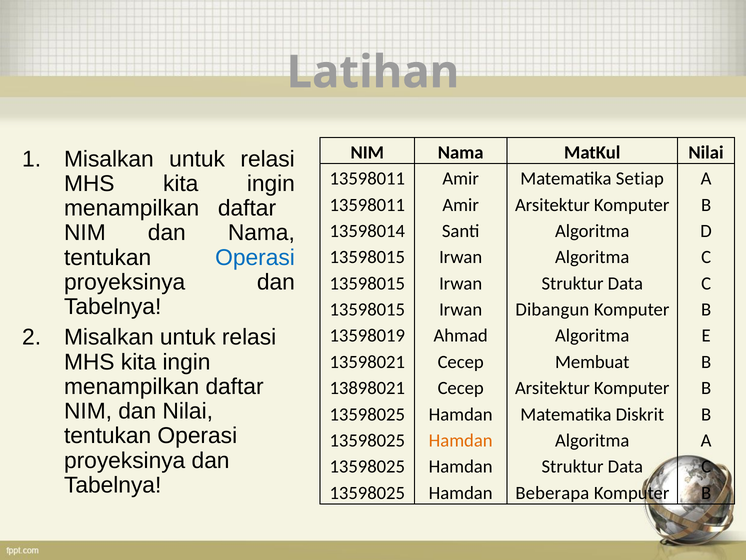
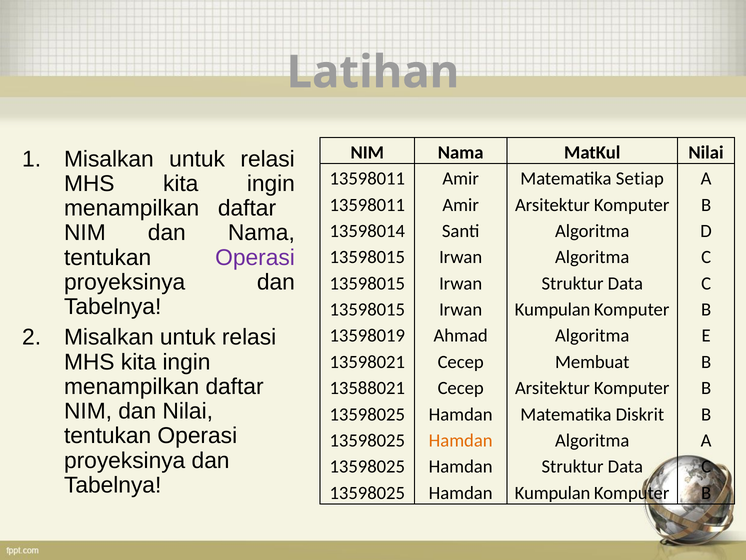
Operasi colour: blue -> purple (255, 257)
Dibangun: Dibangun -> Kumpulan (553, 309)
13898021: 13898021 -> 13588021 (367, 388)
Beberapa: Beberapa -> Kumpulan (553, 493)
